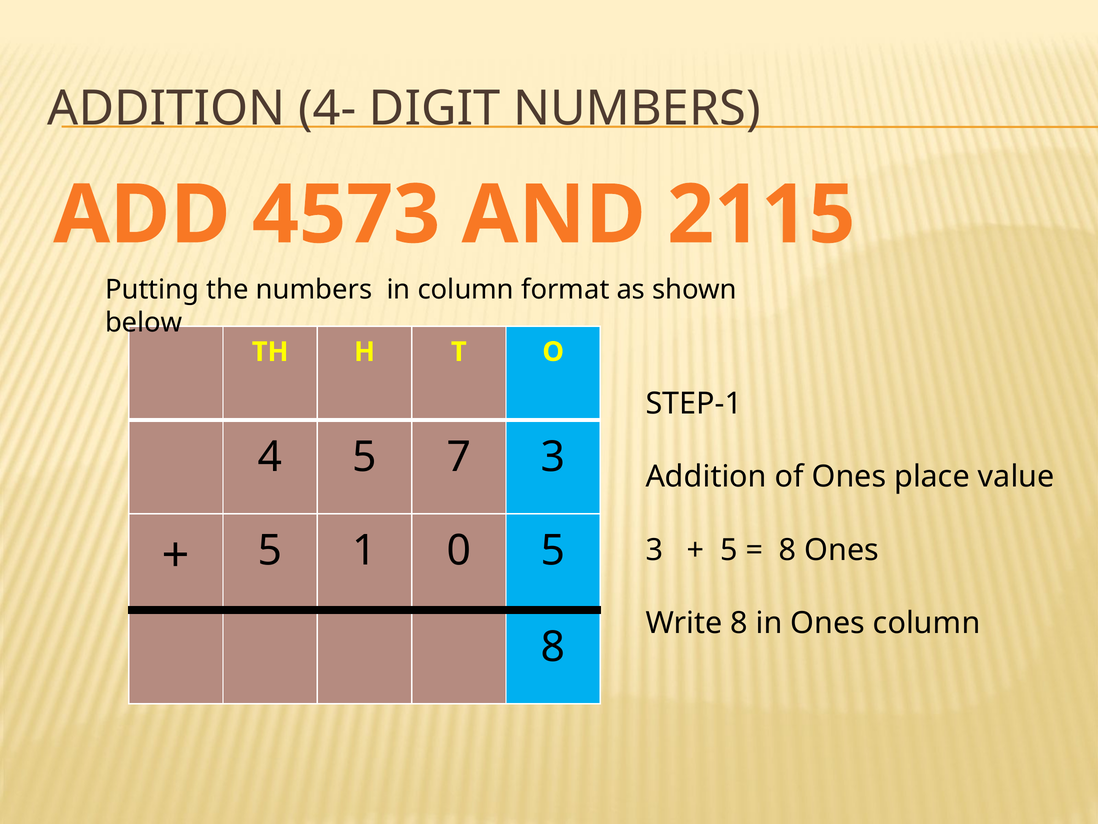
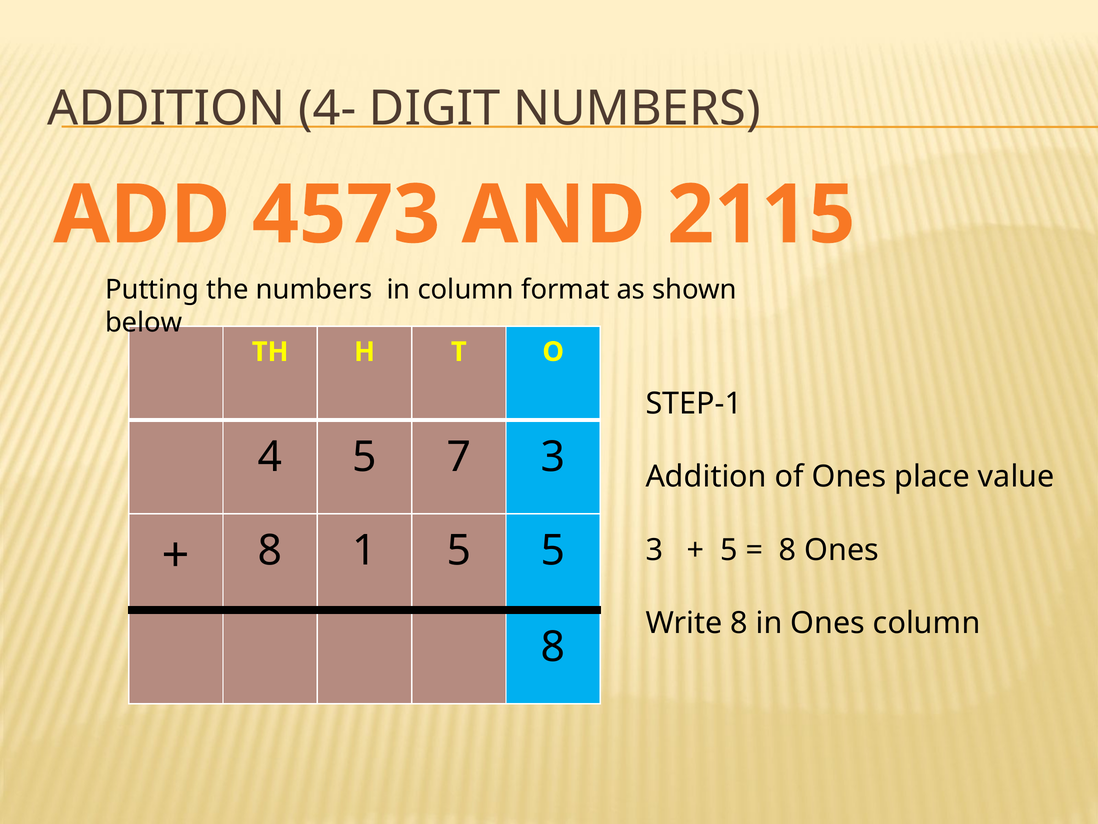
5: 5 -> 8 (270, 550)
1 0: 0 -> 5 (459, 550)
